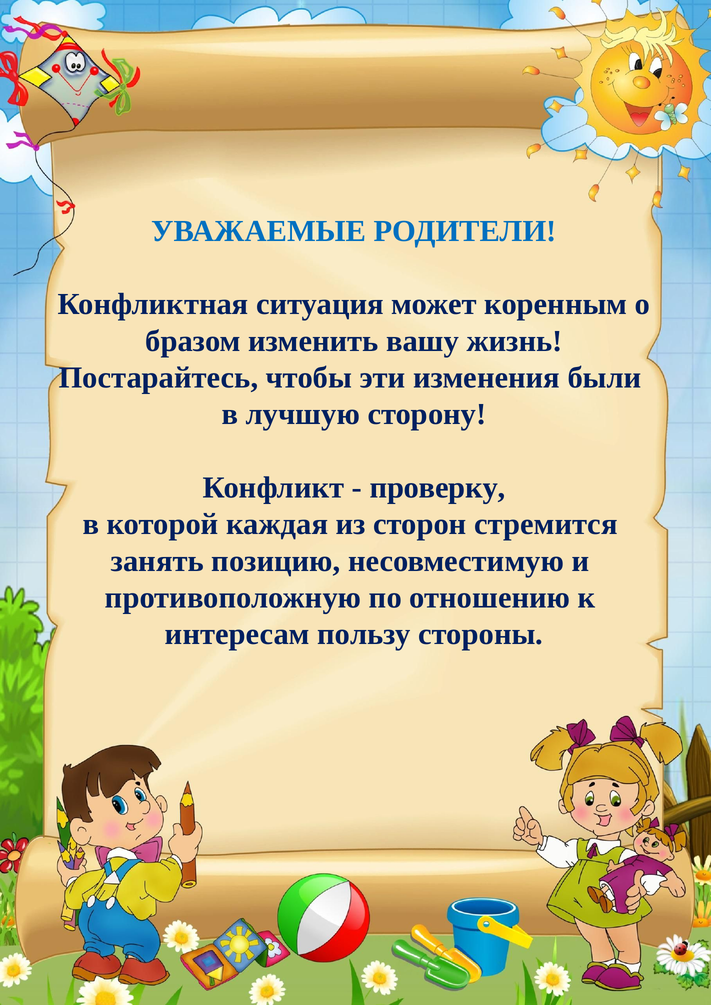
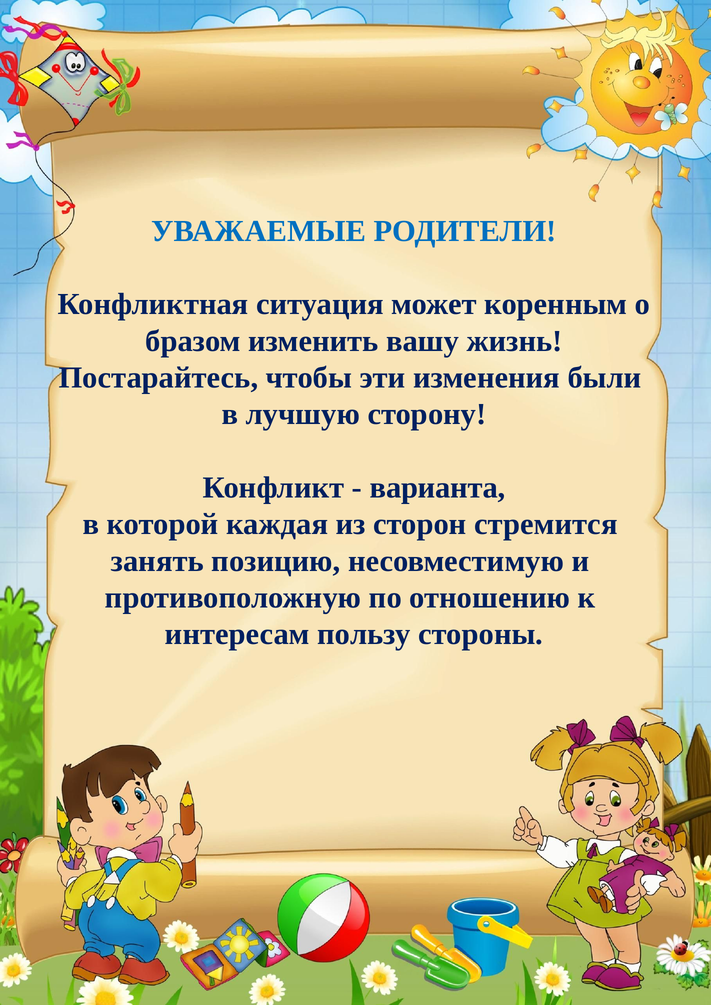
проверку: проверку -> варианта (438, 488)
